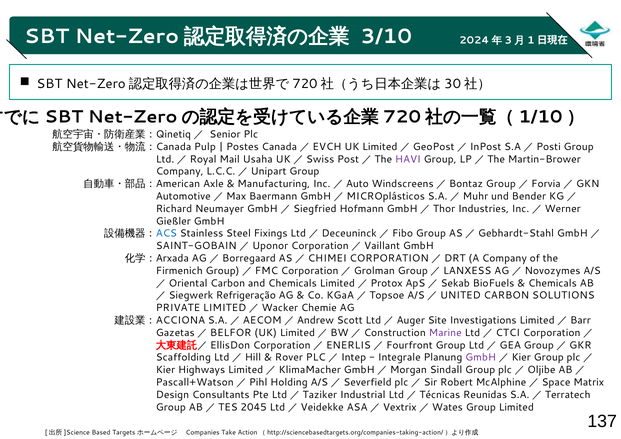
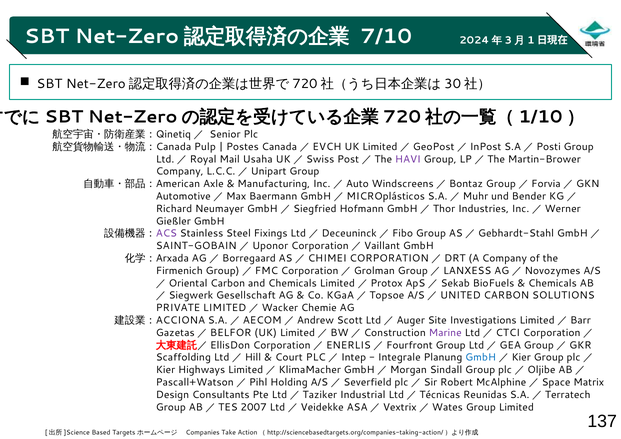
3/10: 3/10 -> 7/10 (386, 36)
ACS colour: blue -> purple (166, 234)
Refrigeração: Refrigeração -> Gesellschaft (246, 296)
Rover: Rover -> Court (289, 358)
GmbH colour: purple -> blue (481, 358)
2045: 2045 -> 2007 (254, 407)
